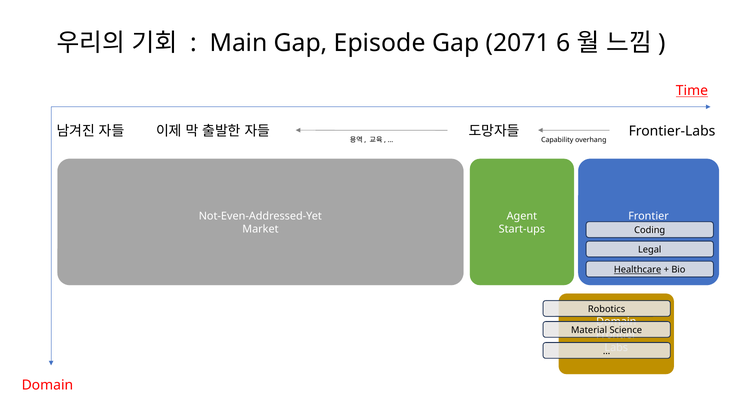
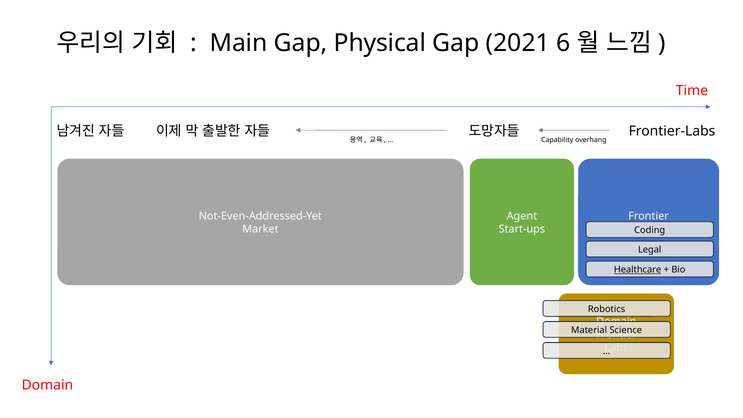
Episode: Episode -> Physical (380, 43)
2071: 2071 -> 2021 (518, 43)
Time underline: present -> none (692, 91)
